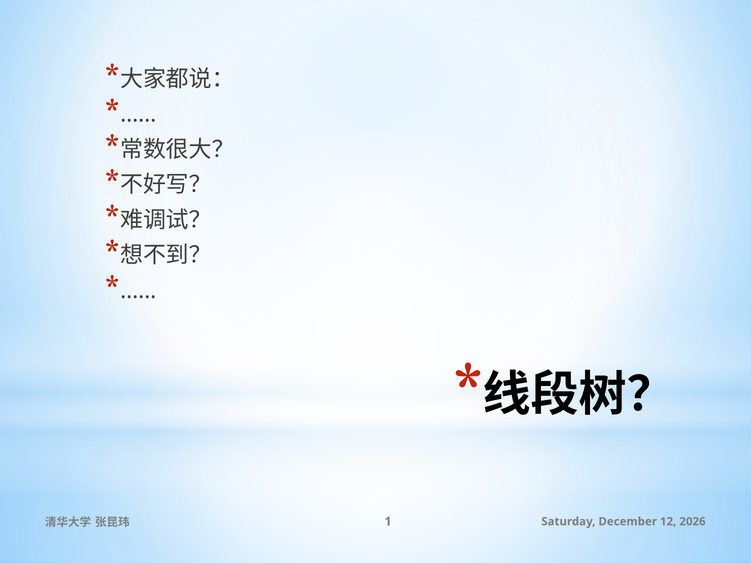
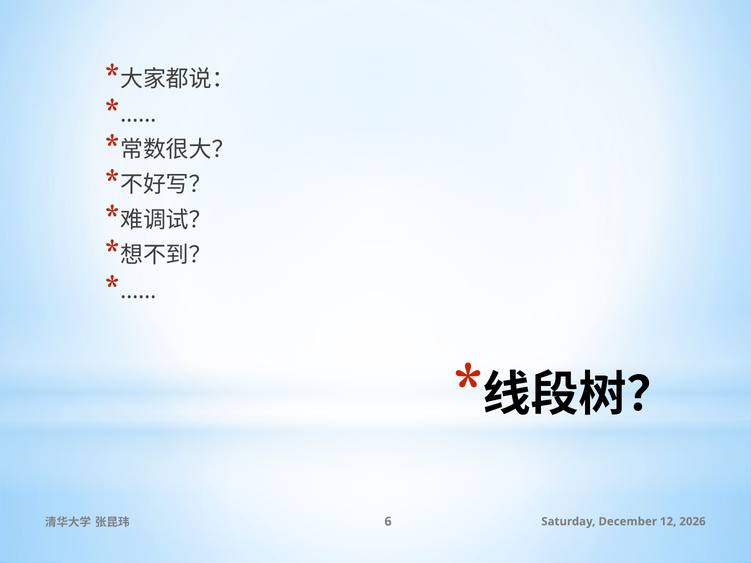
1: 1 -> 6 (388, 522)
